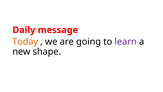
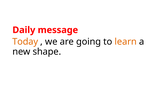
learn colour: purple -> orange (126, 42)
